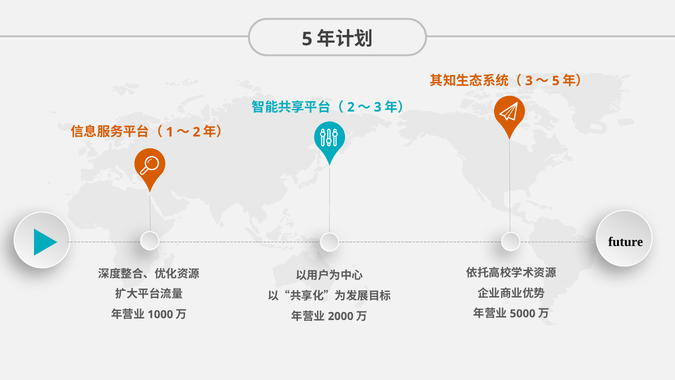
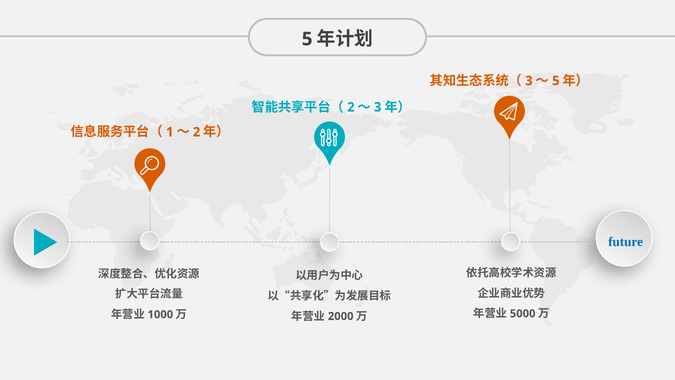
future colour: black -> blue (626, 242)
